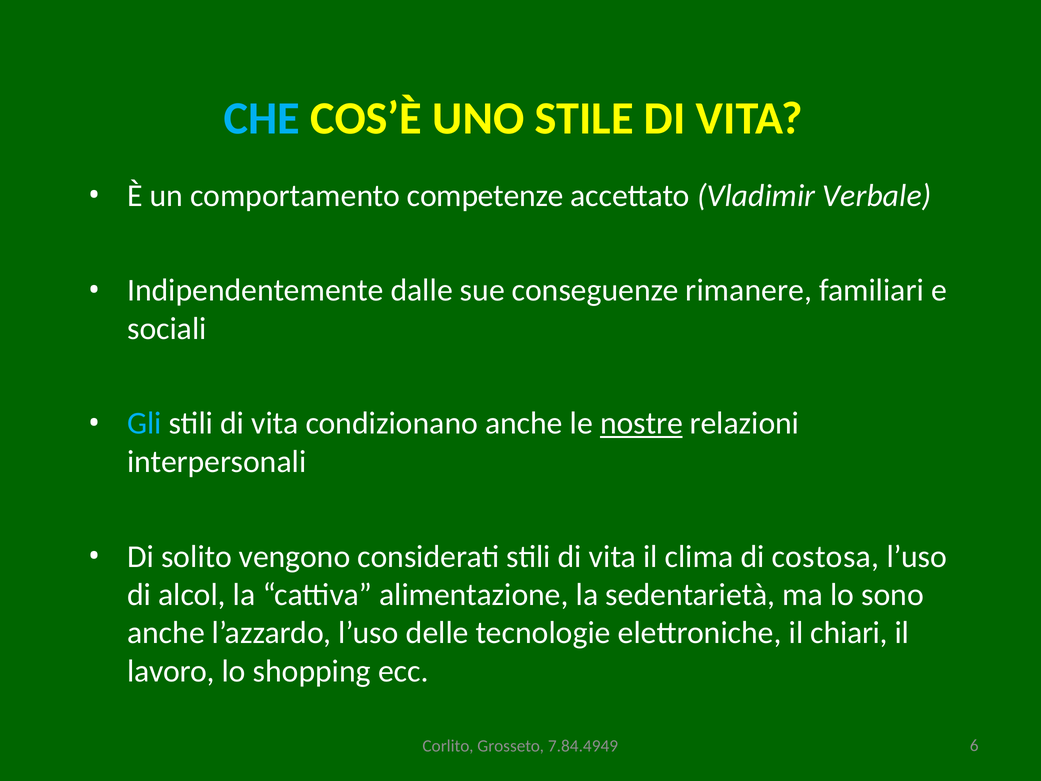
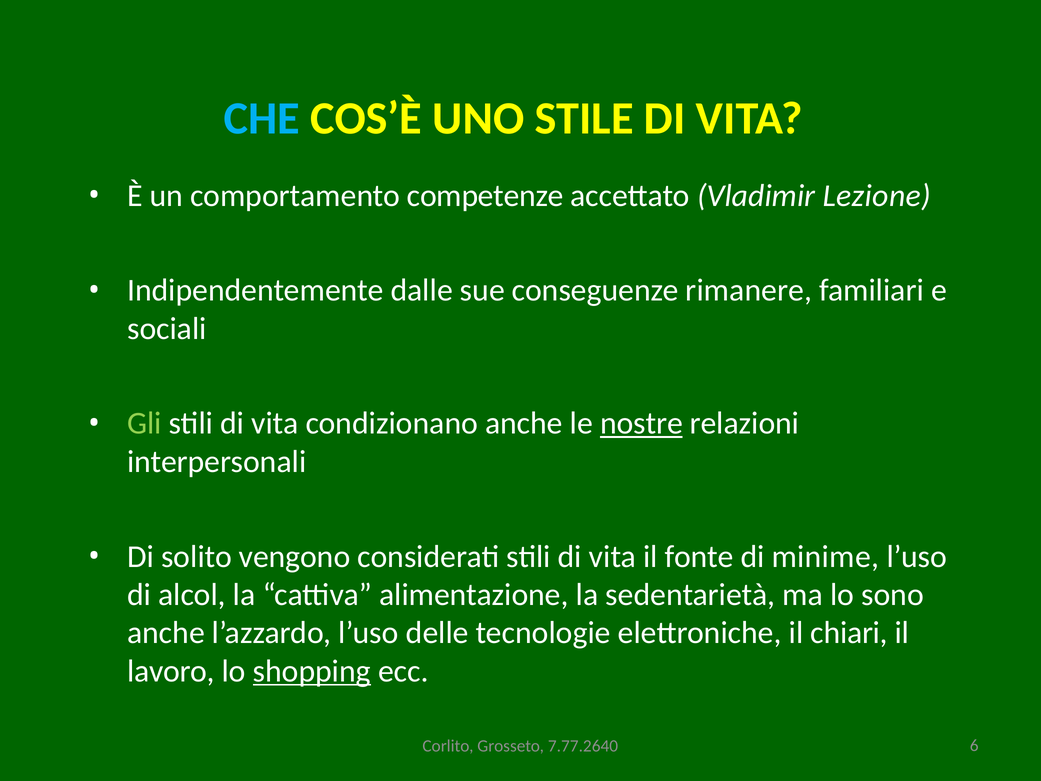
Verbale: Verbale -> Lezione (877, 196)
Gli colour: light blue -> light green (144, 423)
clima: clima -> fonte (699, 556)
costosa: costosa -> minime (825, 556)
shopping underline: none -> present (312, 671)
7.84.4949: 7.84.4949 -> 7.77.2640 (583, 746)
